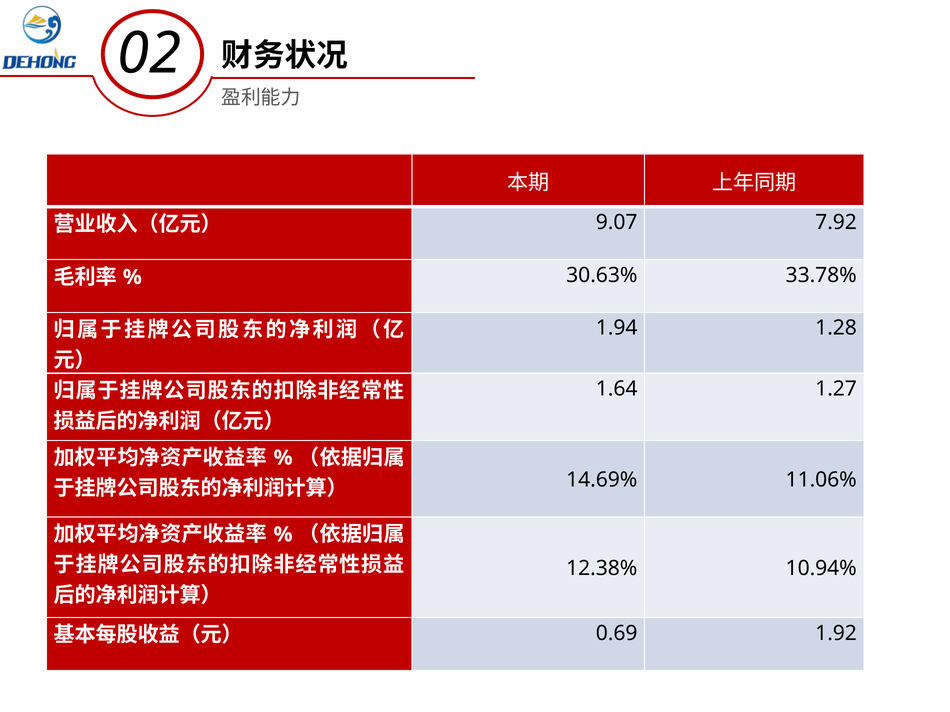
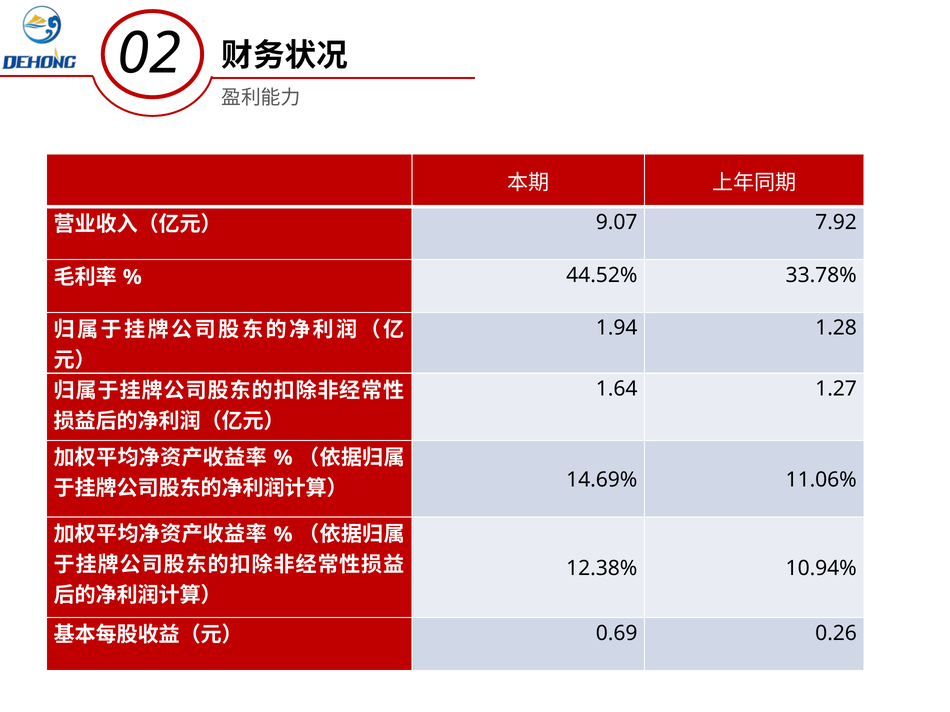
30.63%: 30.63% -> 44.52% (602, 275)
1.92: 1.92 -> 0.26 (836, 634)
